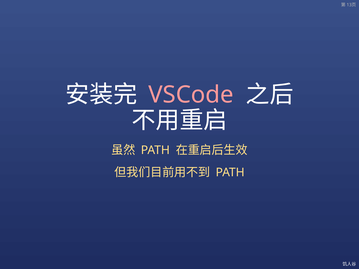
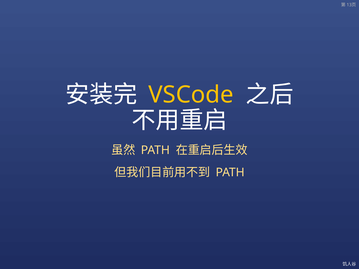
VSCode colour: pink -> yellow (191, 95)
